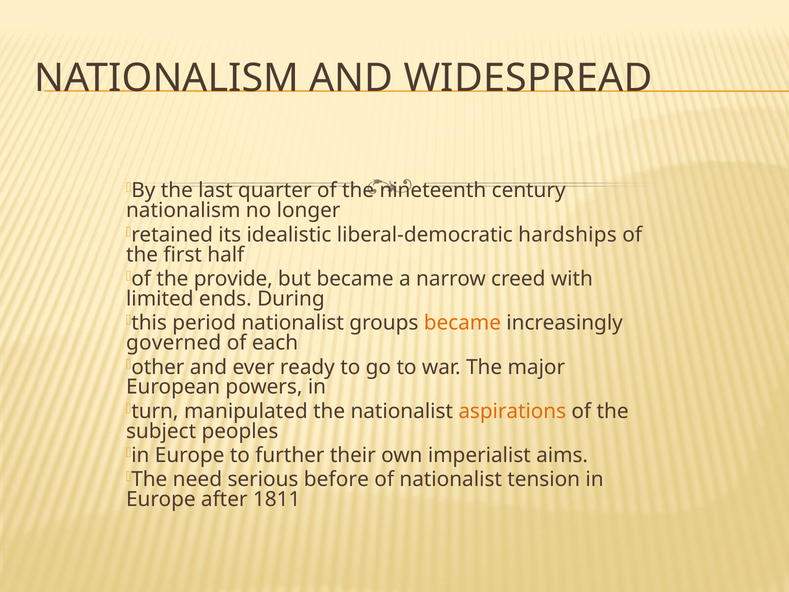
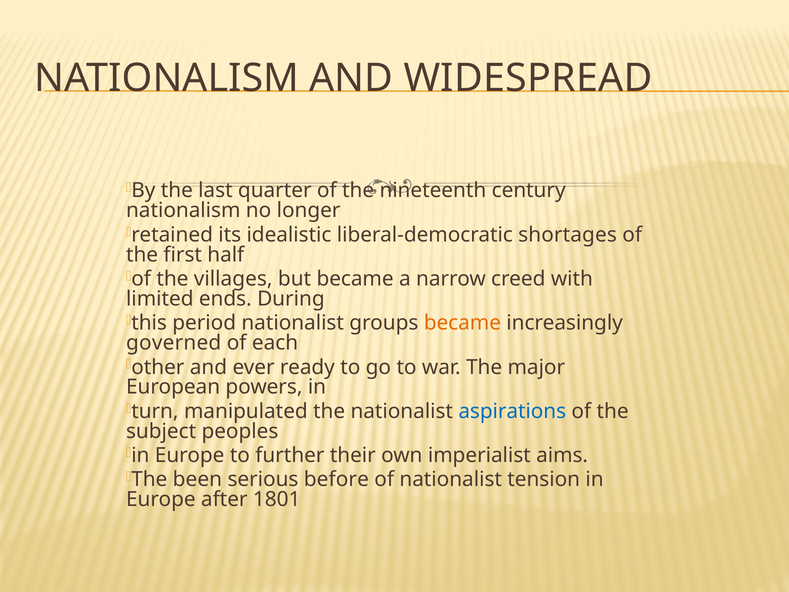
hardships: hardships -> shortages (568, 235)
provide: provide -> villages (233, 279)
aspirations colour: orange -> blue (512, 411)
need: need -> been (197, 479)
1811: 1811 -> 1801 (277, 499)
